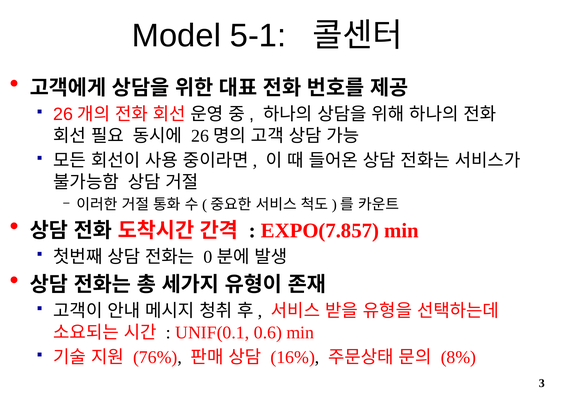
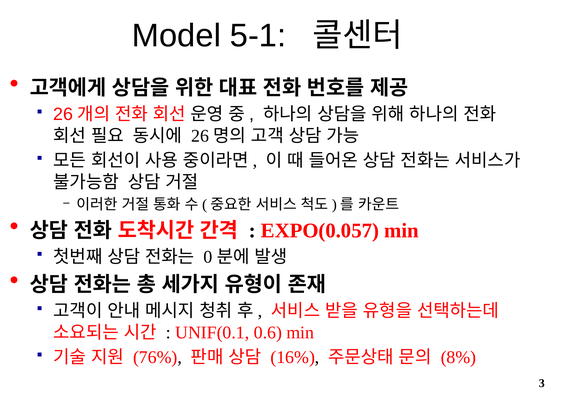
EXPO(7.857: EXPO(7.857 -> EXPO(0.057 (320, 230)
